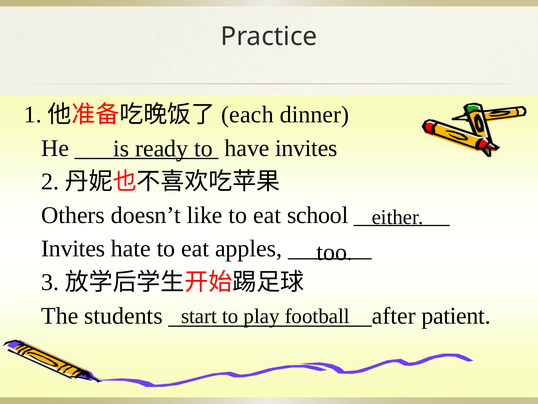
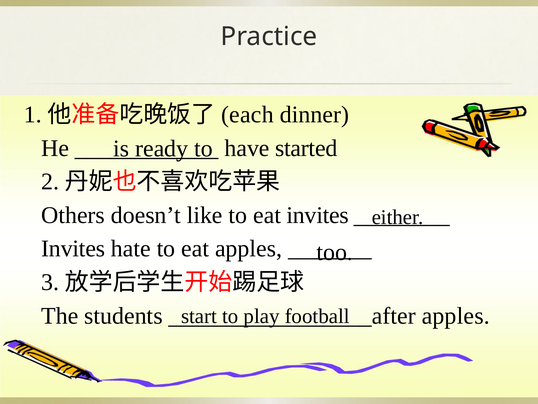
have invites: invites -> started (306, 148)
eat school: school -> invites (318, 215)
patient: patient -> apples (456, 315)
